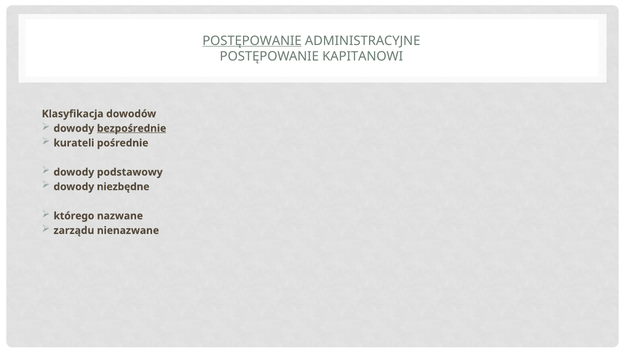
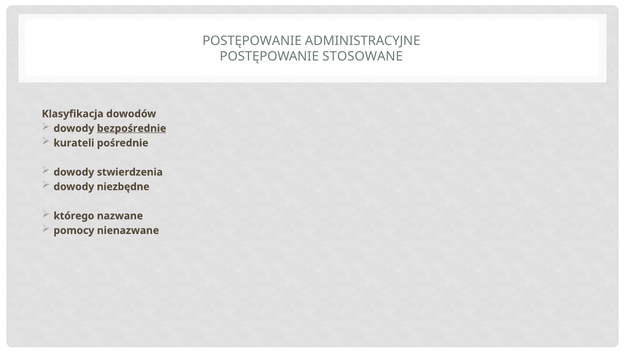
POSTĘPOWANIE underline: present -> none (252, 41)
KAPITANOWI: KAPITANOWI -> STOSOWANE (363, 56)
podstawowy: podstawowy -> stwierdzenia (130, 172)
zarządu: zarządu -> pomocy (74, 230)
